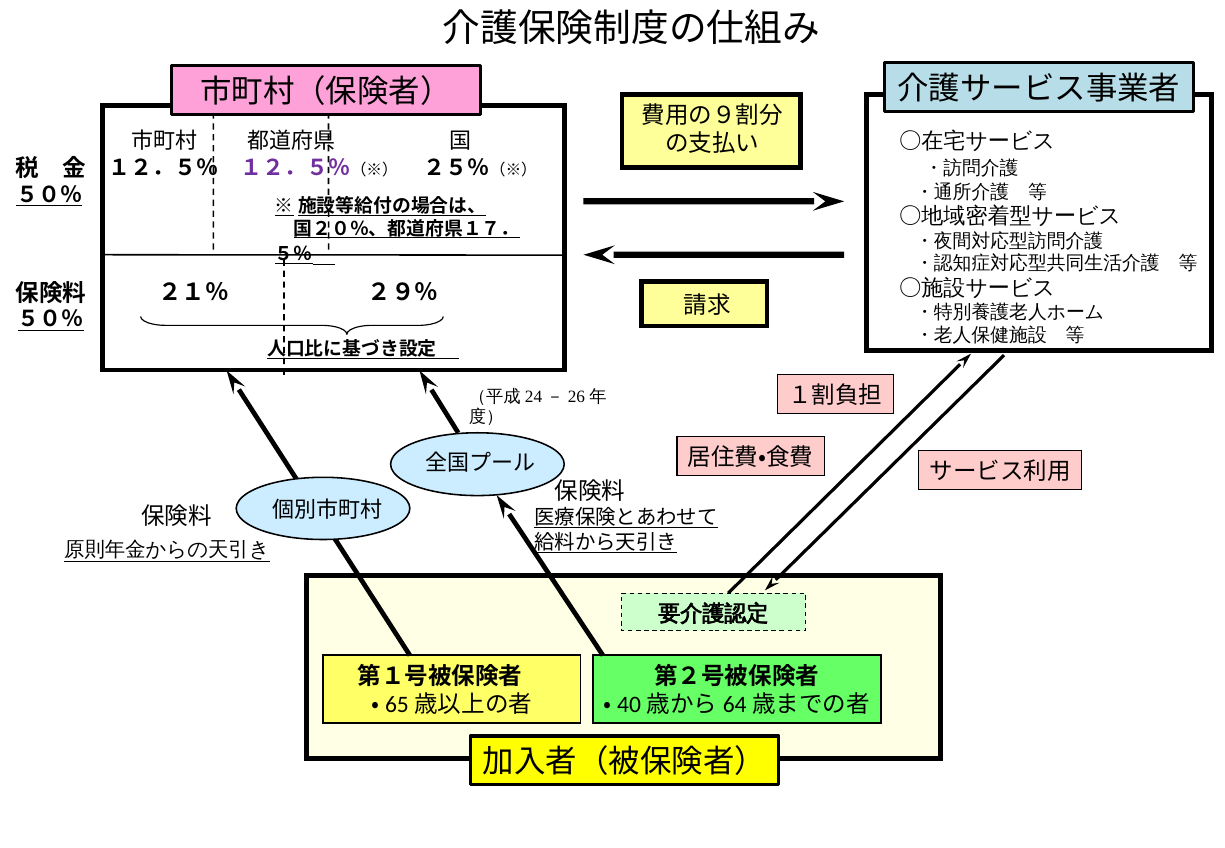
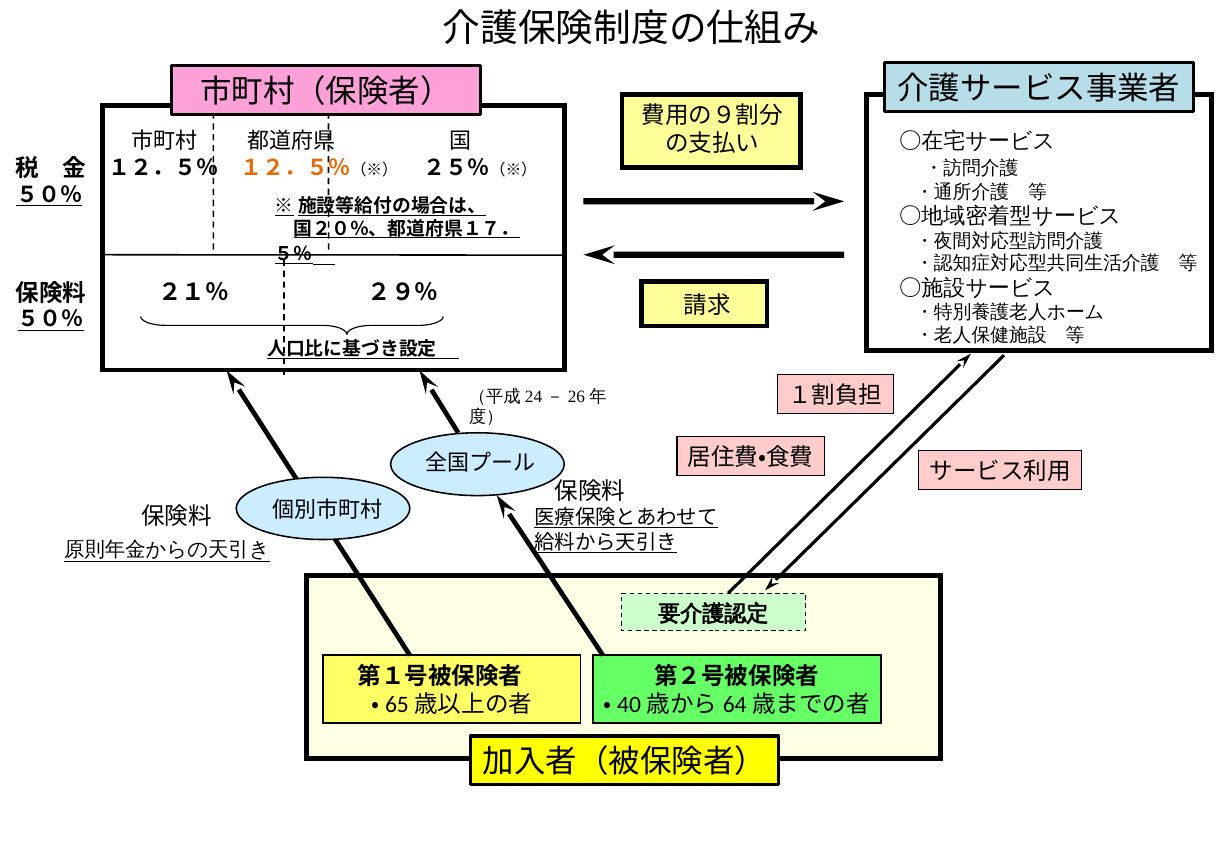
１２．５％ colour: purple -> orange (296, 168)
